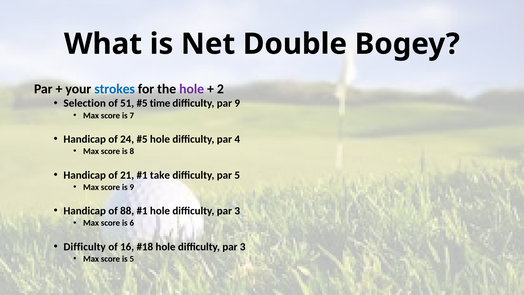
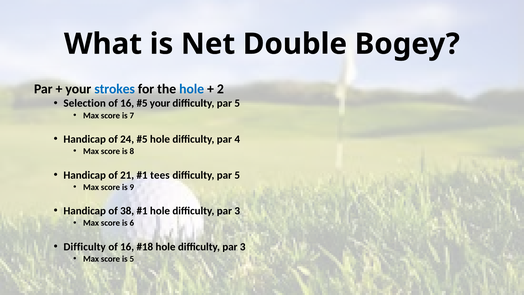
hole colour: purple -> blue (192, 89)
51: 51 -> 16 (127, 103)
time: time -> your (160, 103)
9: 9 -> 5 (237, 103)
take: take -> tees (160, 175)
88: 88 -> 38 (127, 211)
